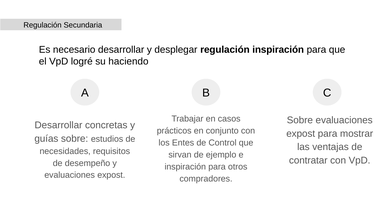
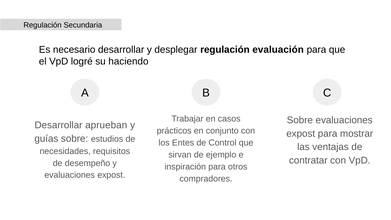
regulación inspiración: inspiración -> evaluación (278, 50)
concretas: concretas -> aprueban (106, 125)
